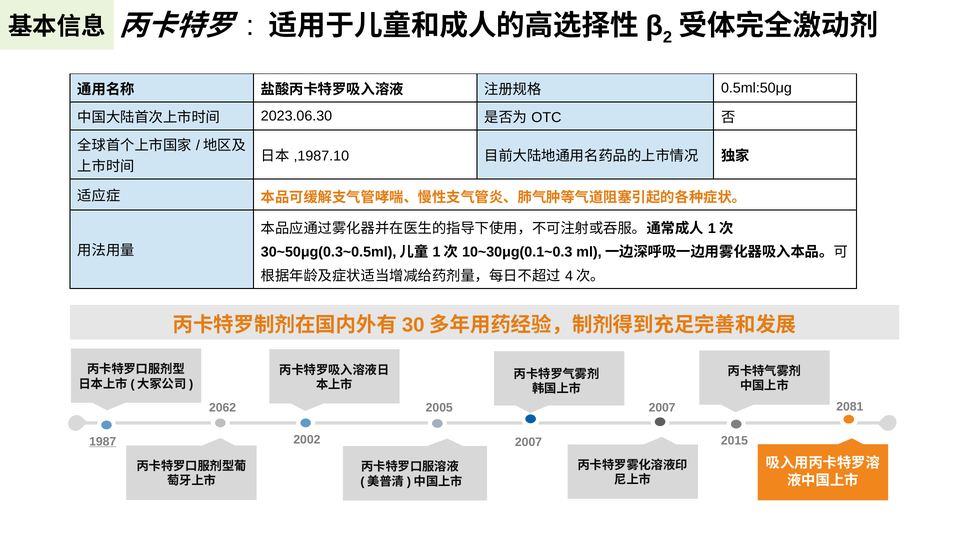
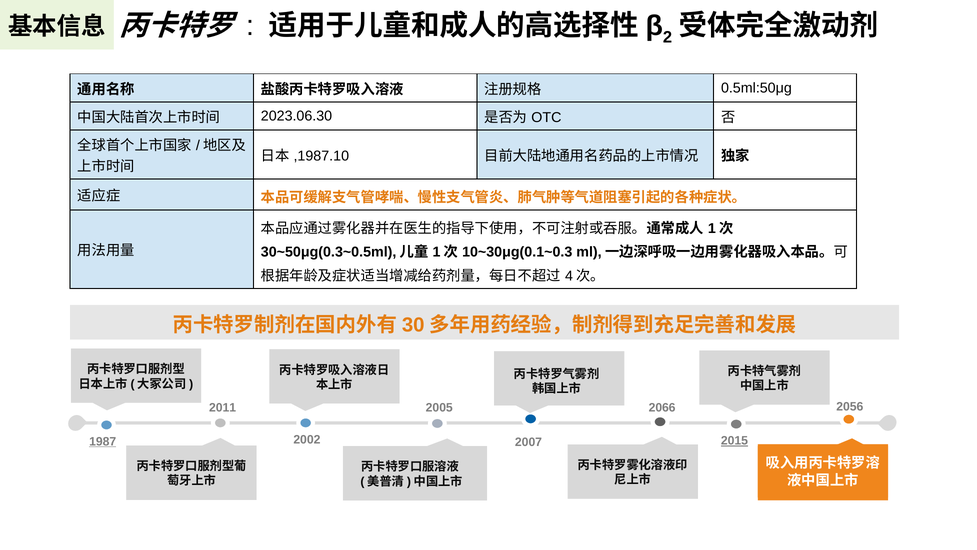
2081: 2081 -> 2056 (850, 406)
2062: 2062 -> 2011 (223, 408)
2005 2007: 2007 -> 2066 (662, 407)
2015 underline: none -> present (734, 440)
